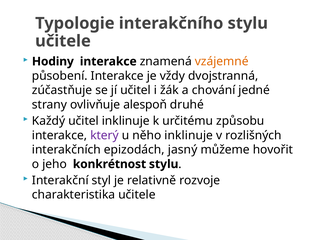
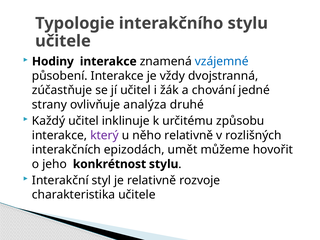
vzájemné colour: orange -> blue (222, 61)
alespoň: alespoň -> analýza (145, 105)
něho inklinuje: inklinuje -> relativně (189, 135)
jasný: jasný -> umět (183, 150)
